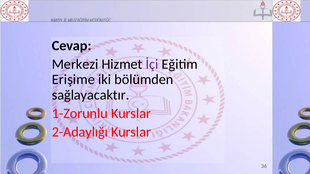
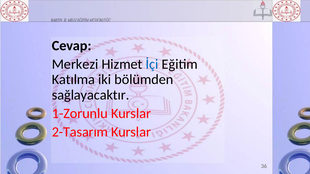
İçi colour: purple -> blue (152, 64)
Erişime: Erişime -> Katılma (73, 80)
2-Adaylığı: 2-Adaylığı -> 2-Tasarım (80, 132)
